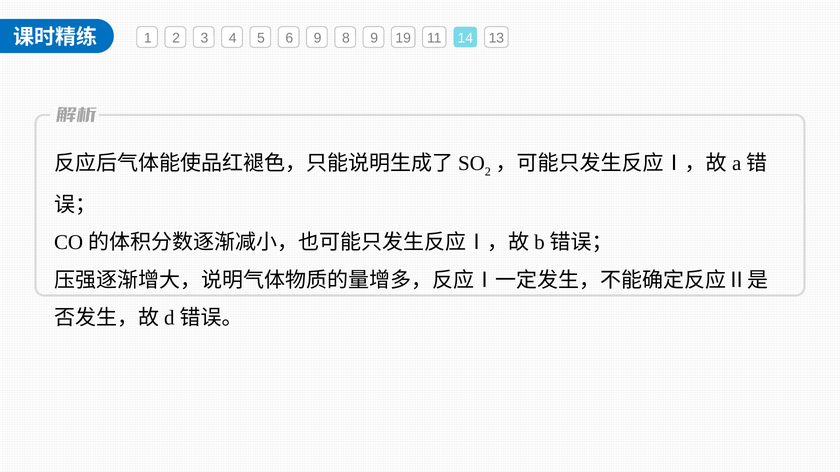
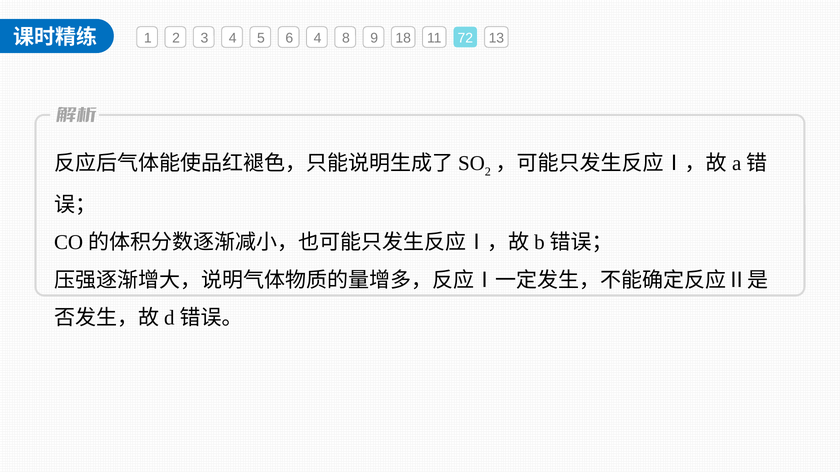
6 9: 9 -> 4 (318, 38)
19: 19 -> 18 (403, 38)
14: 14 -> 72 (465, 38)
